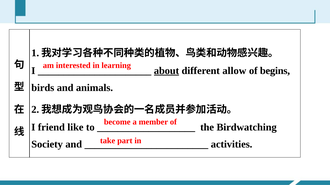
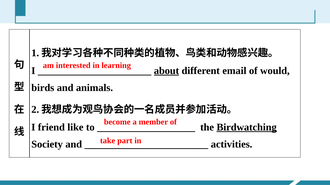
allow: allow -> email (234, 71)
begins: begins -> would (275, 71)
Birdwatching underline: none -> present (247, 128)
